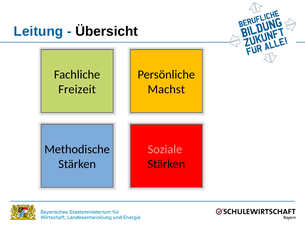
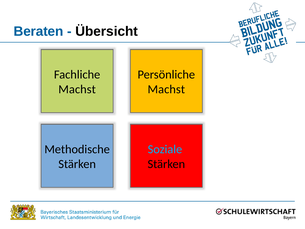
Leitung: Leitung -> Beraten (39, 31)
Freizeit: Freizeit -> Machst (77, 89)
Soziale colour: pink -> light blue (165, 149)
